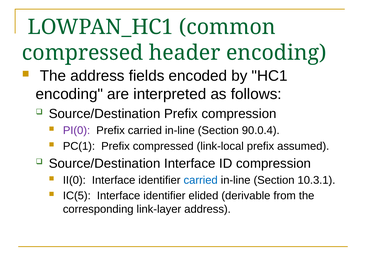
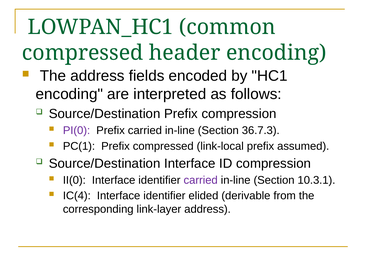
90.0.4: 90.0.4 -> 36.7.3 (261, 131)
carried colour: blue -> purple (201, 180)
IC(5: IC(5 -> IC(4 (77, 196)
